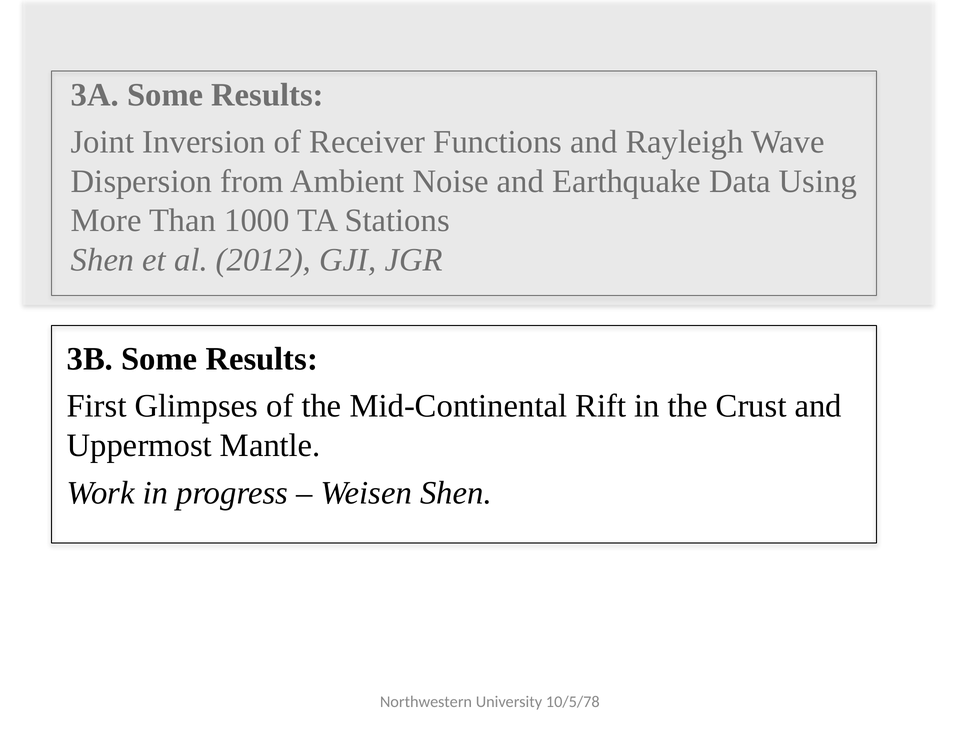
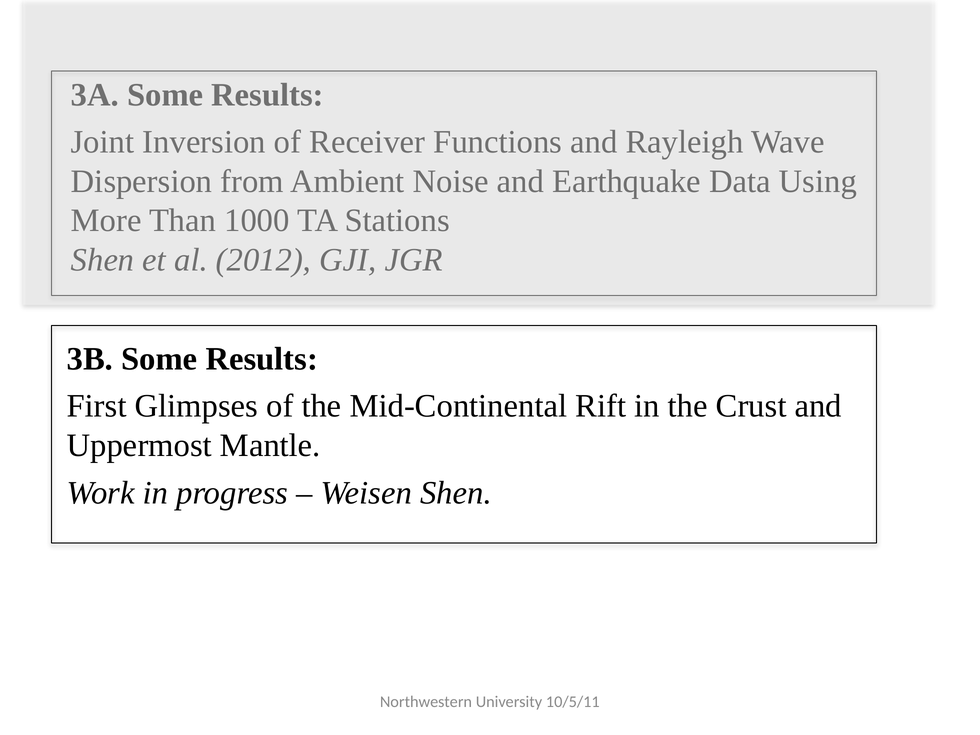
10/5/78: 10/5/78 -> 10/5/11 (573, 702)
